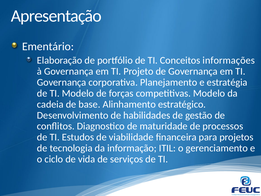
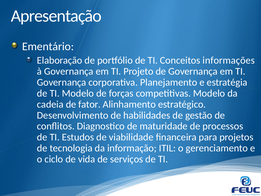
base: base -> fator (90, 104)
